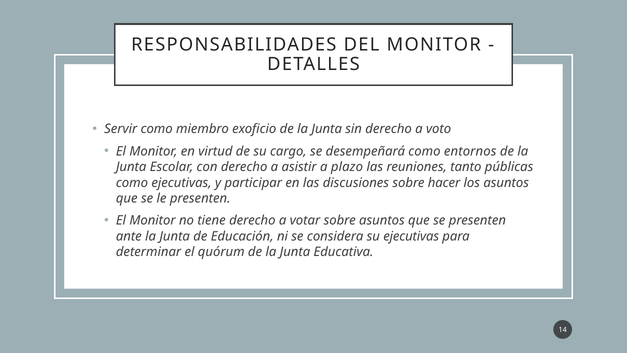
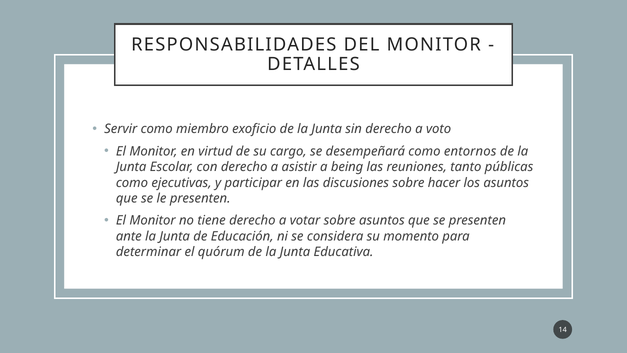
plazo: plazo -> being (347, 167)
su ejecutivas: ejecutivas -> momento (411, 236)
